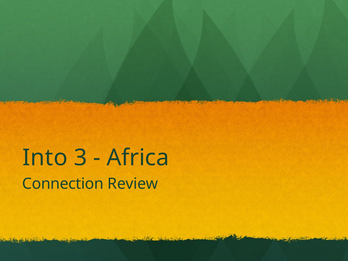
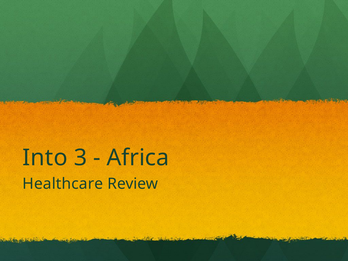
Connection: Connection -> Healthcare (63, 184)
